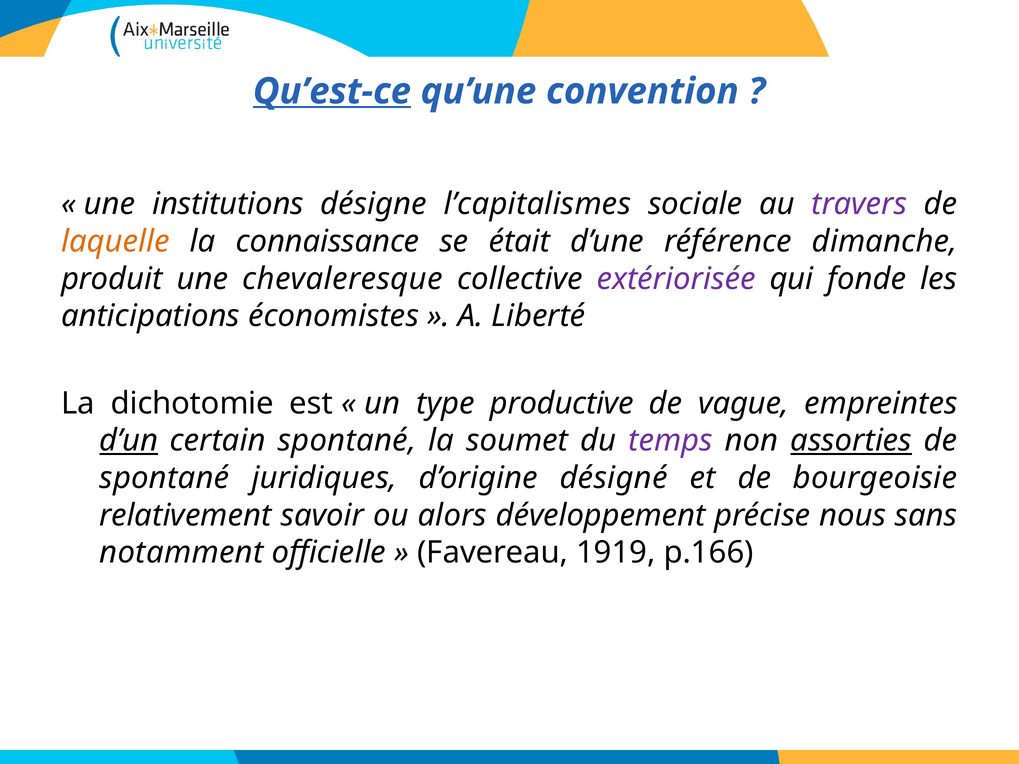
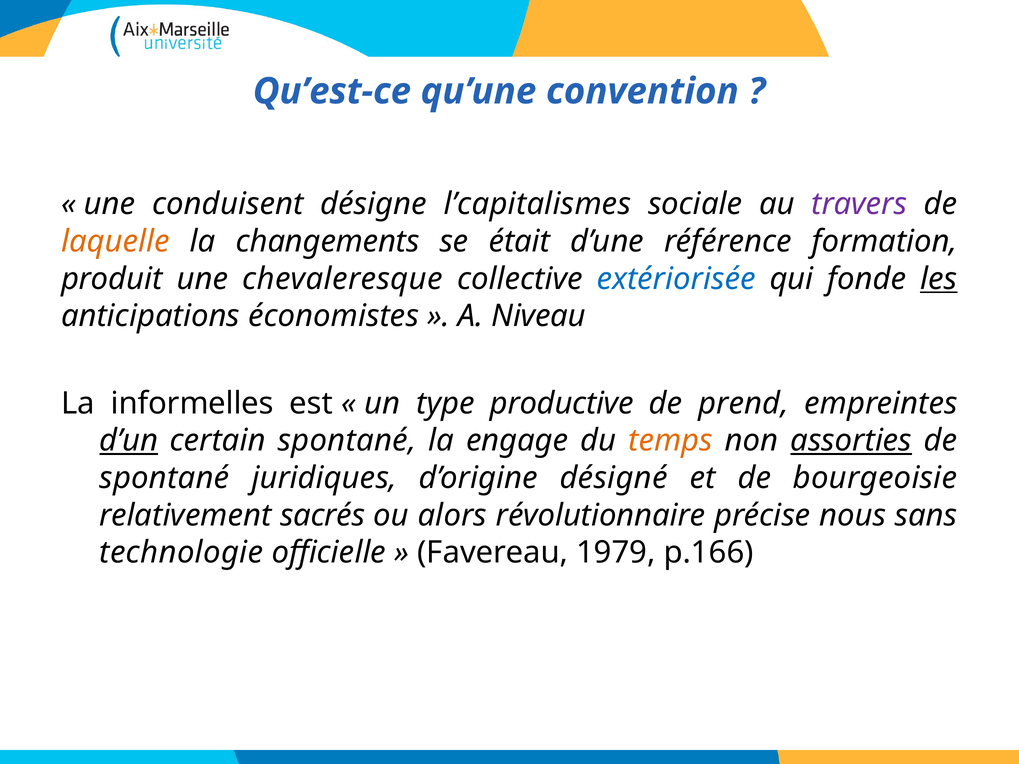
Qu’est-ce underline: present -> none (332, 91)
institutions: institutions -> conduisent (228, 204)
connaissance: connaissance -> changements (328, 242)
dimanche: dimanche -> formation (885, 242)
extériorisée colour: purple -> blue (676, 279)
les underline: none -> present (939, 279)
Liberté: Liberté -> Niveau (539, 316)
dichotomie: dichotomie -> informelles (192, 403)
vague: vague -> prend (743, 403)
soumet: soumet -> engage (517, 441)
temps colour: purple -> orange (671, 441)
savoir: savoir -> sacrés (323, 516)
développement: développement -> révolutionnaire (601, 516)
notamment: notamment -> technologie (181, 553)
1919: 1919 -> 1979 (616, 553)
